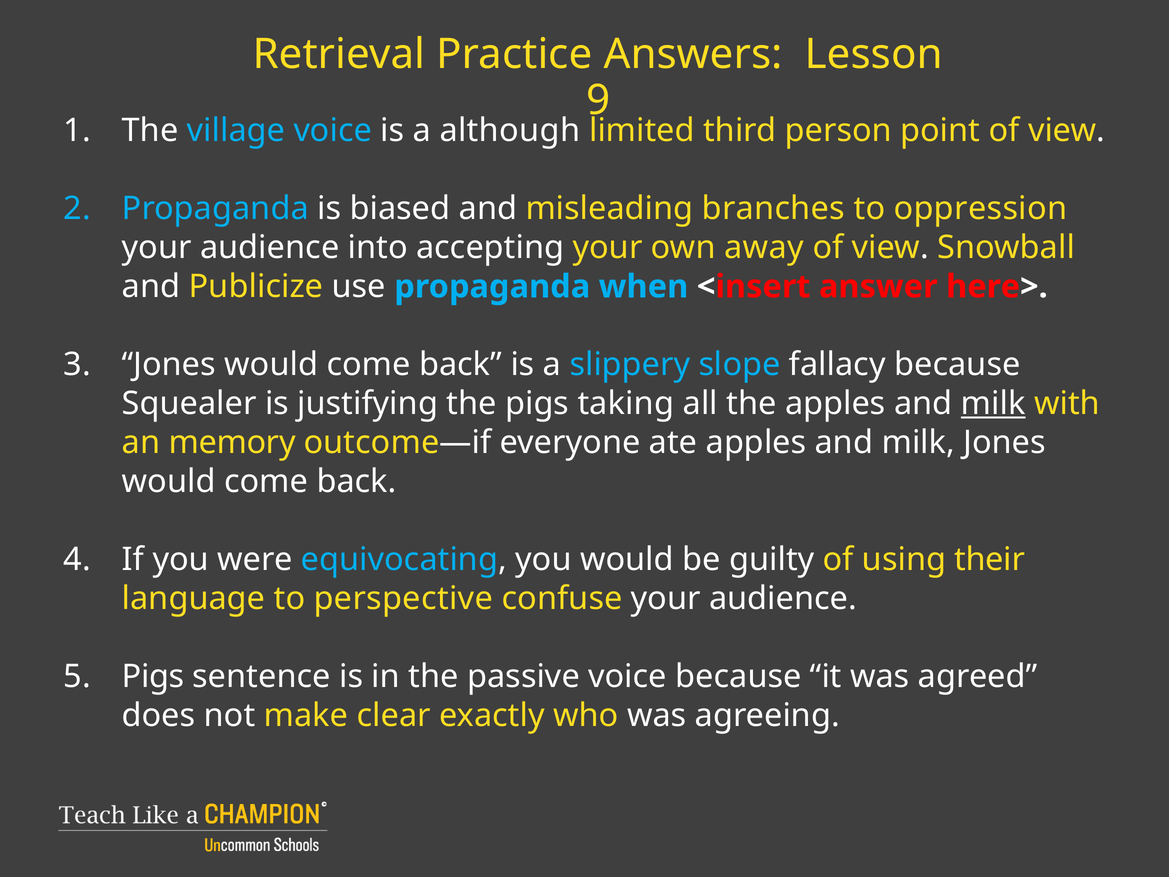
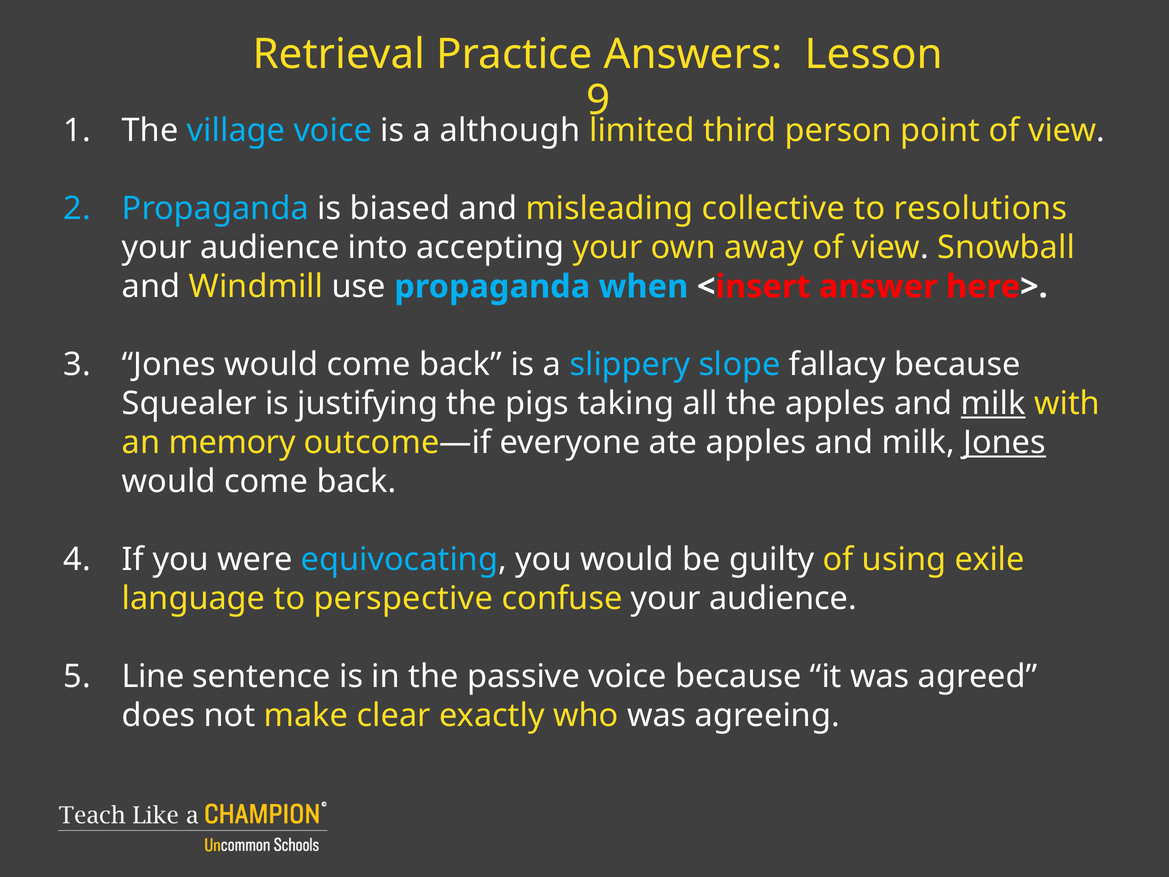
branches: branches -> collective (773, 209)
oppression: oppression -> resolutions (980, 209)
Publicize: Publicize -> Windmill (256, 287)
Jones underline: none -> present (1005, 443)
their: their -> exile (990, 559)
Pigs: Pigs -> Line (153, 676)
